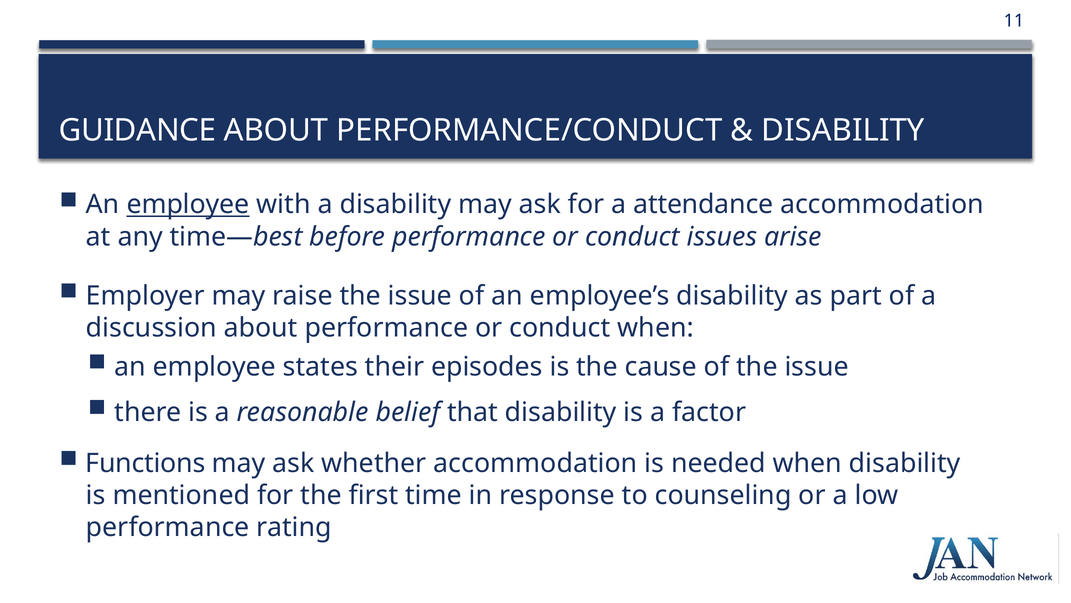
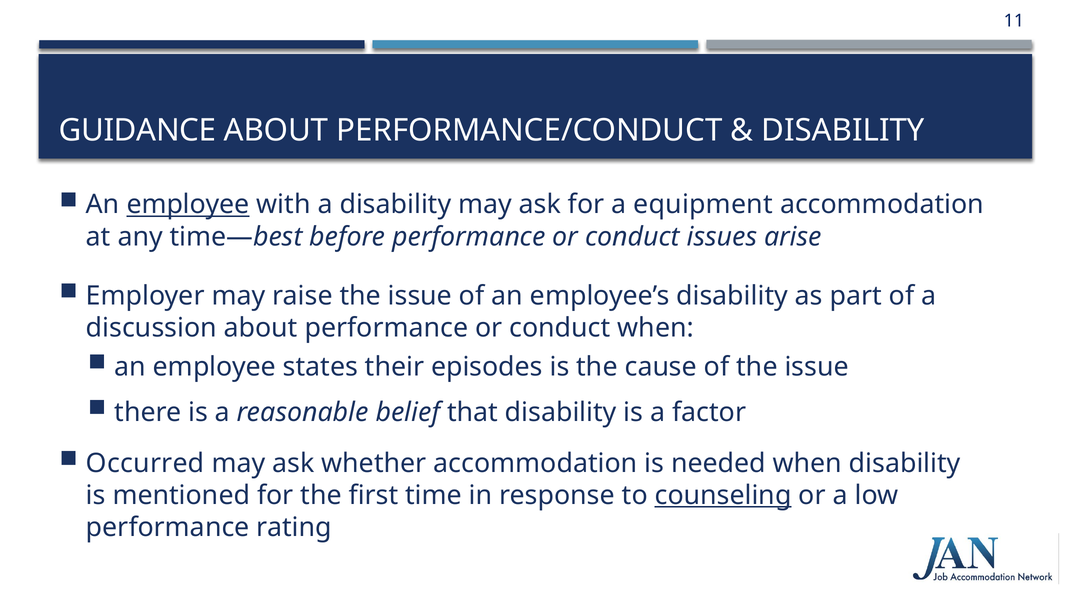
attendance: attendance -> equipment (703, 204)
Functions: Functions -> Occurred (145, 463)
counseling underline: none -> present (723, 495)
